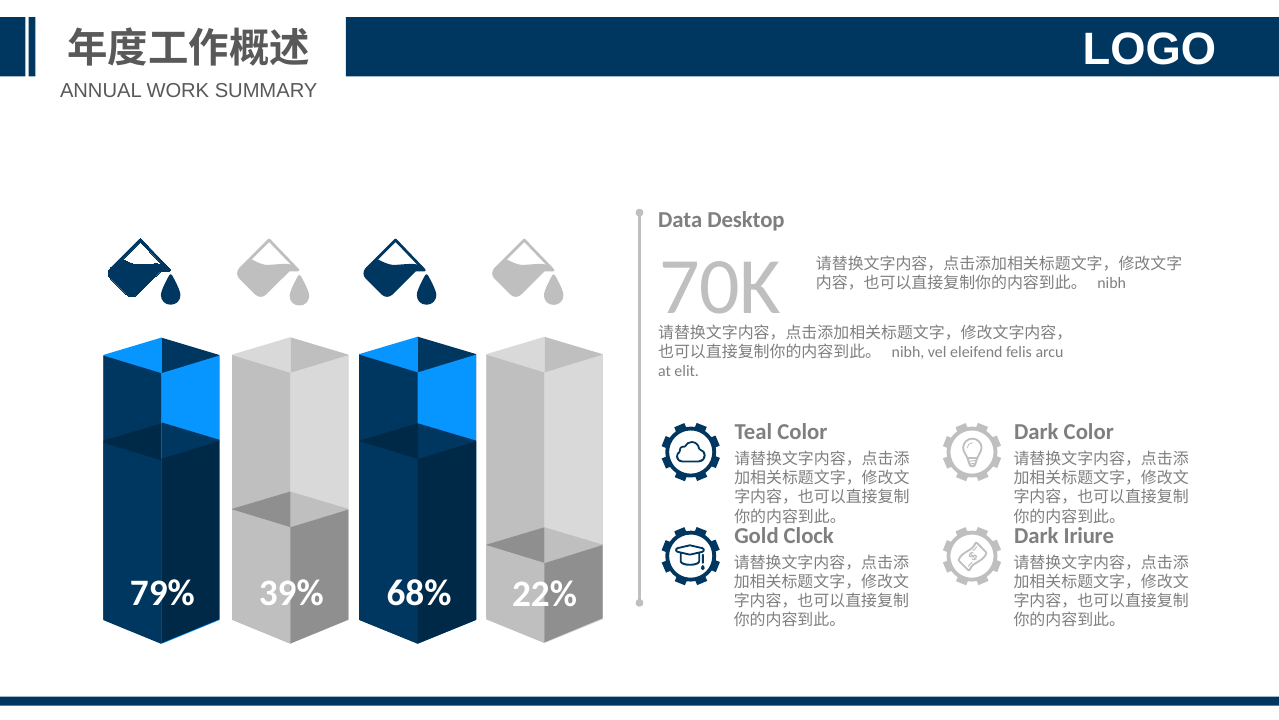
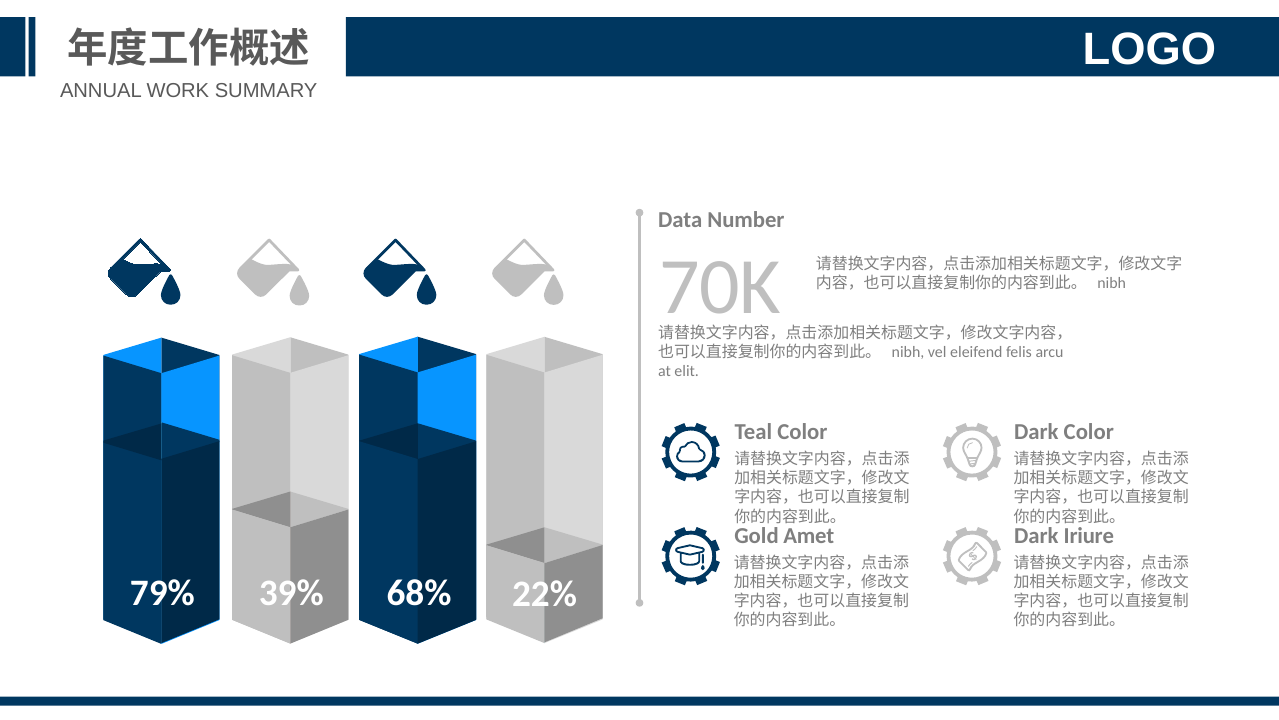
Desktop: Desktop -> Number (746, 220)
Clock: Clock -> Amet (809, 535)
